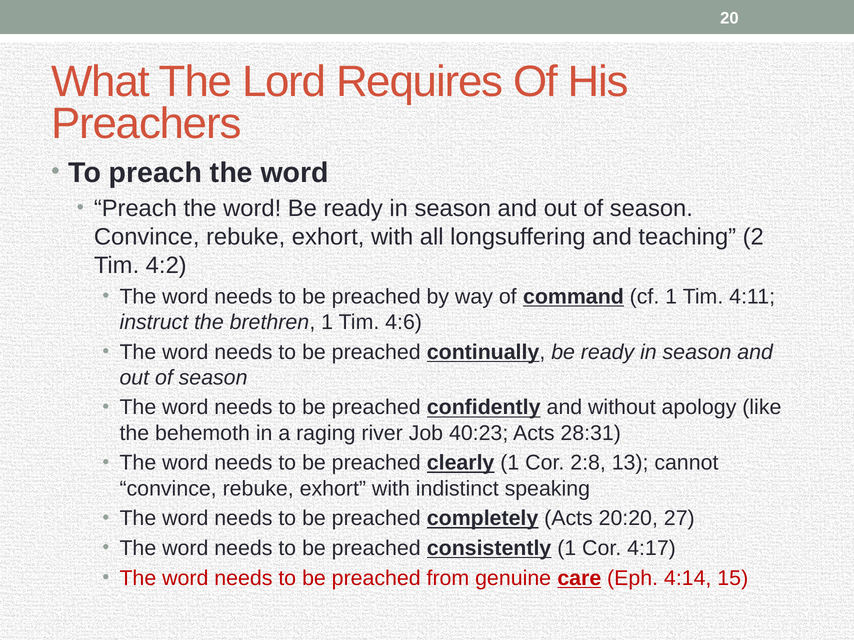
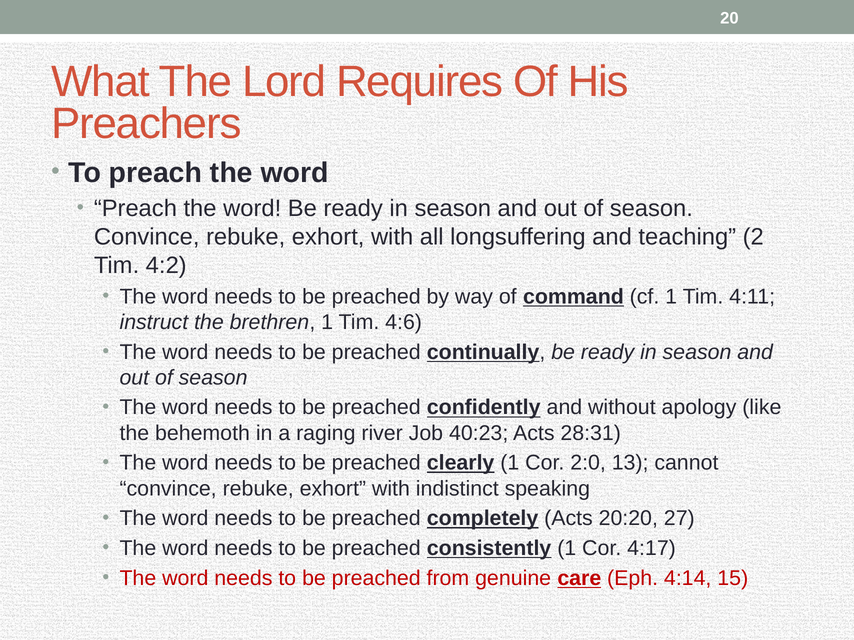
2:8: 2:8 -> 2:0 (588, 463)
